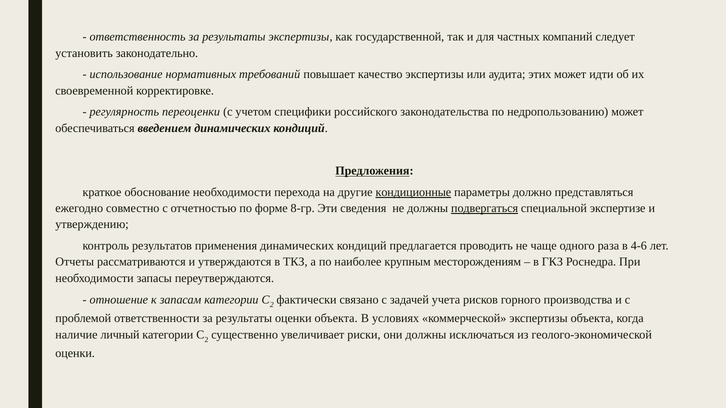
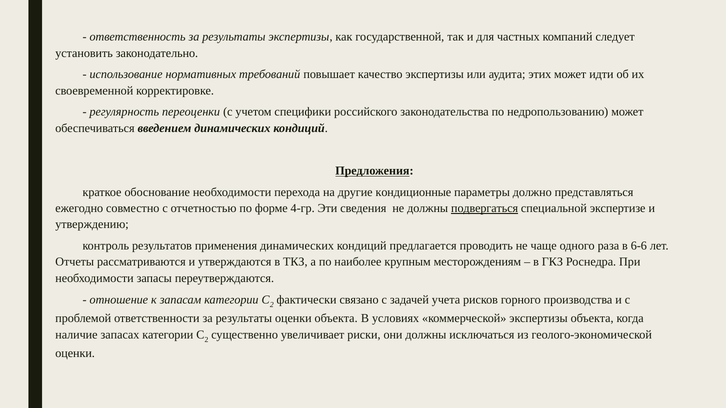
кондиционные underline: present -> none (413, 192)
8-гр: 8-гр -> 4-гр (303, 209)
4-6: 4-6 -> 6-6 (639, 246)
личный: личный -> запасах (120, 335)
